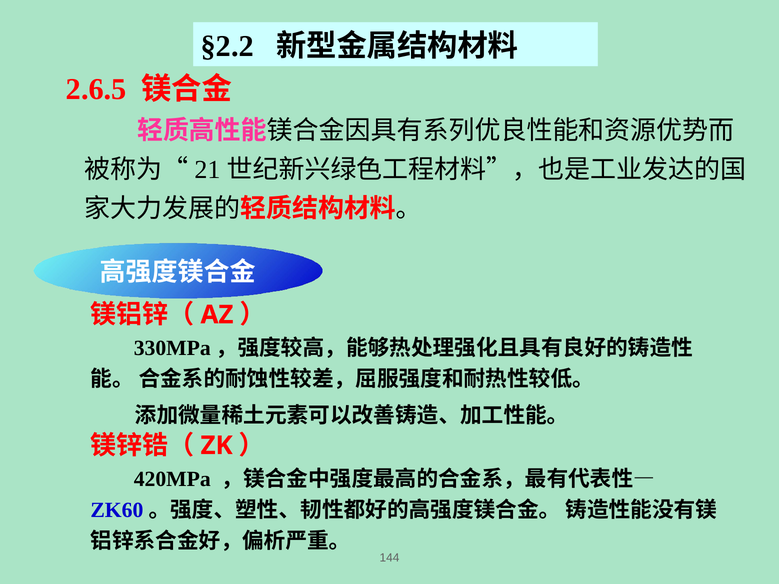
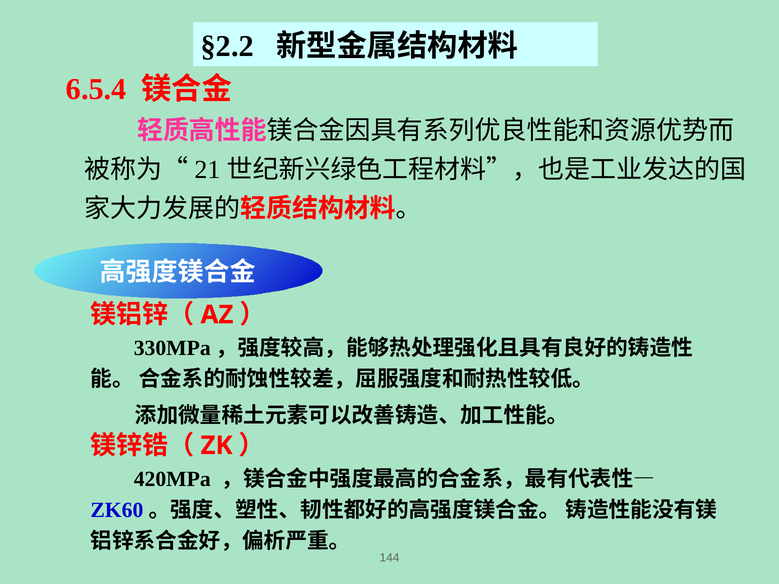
2.6.5: 2.6.5 -> 6.5.4 (96, 89)
